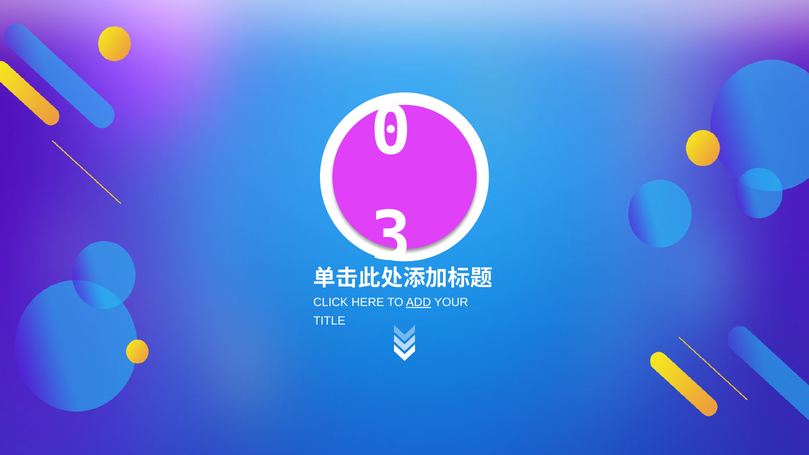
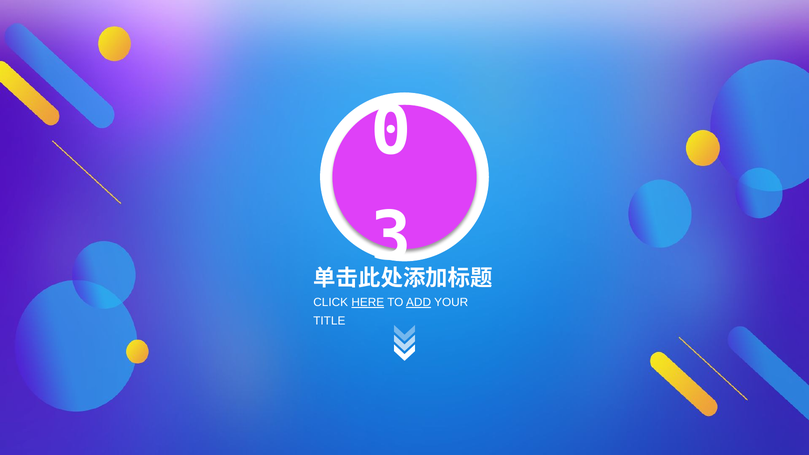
HERE underline: none -> present (368, 302)
